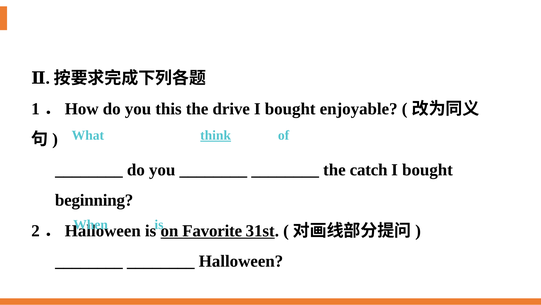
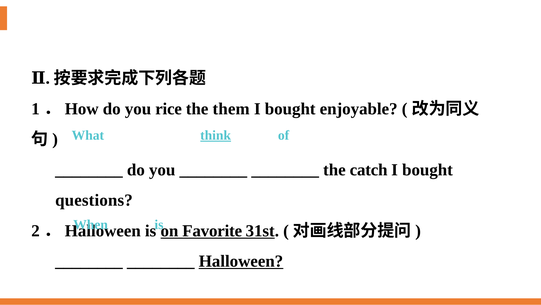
this: this -> rice (169, 109)
drive: drive -> them (231, 109)
beginning: beginning -> questions (94, 200)
Halloween underline: none -> present (241, 261)
